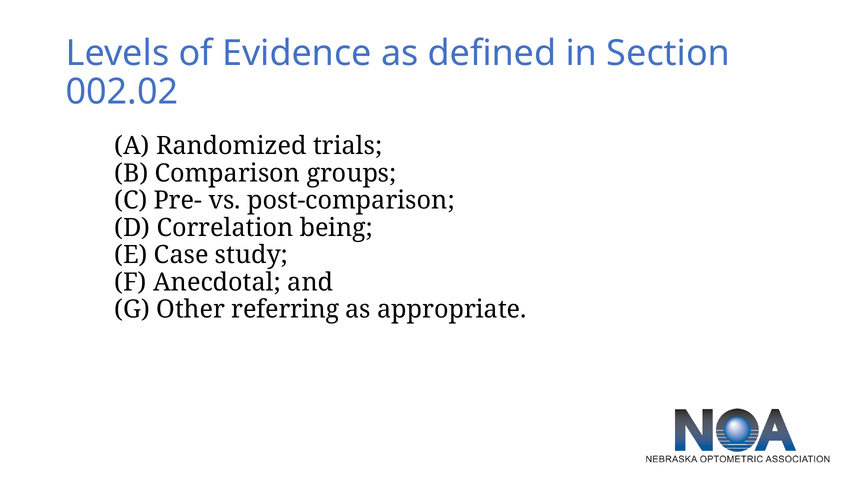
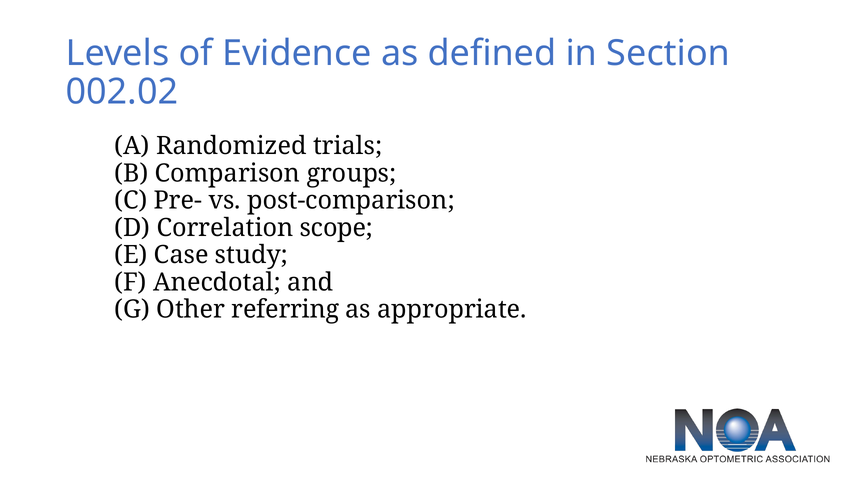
being: being -> scope (336, 228)
